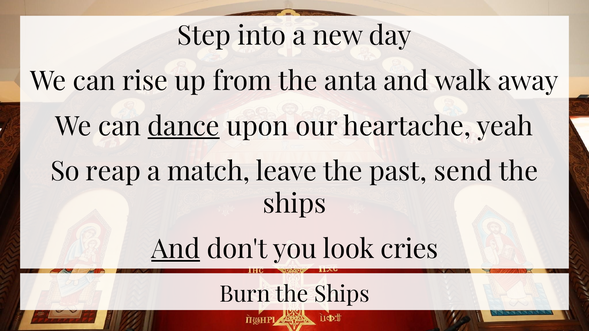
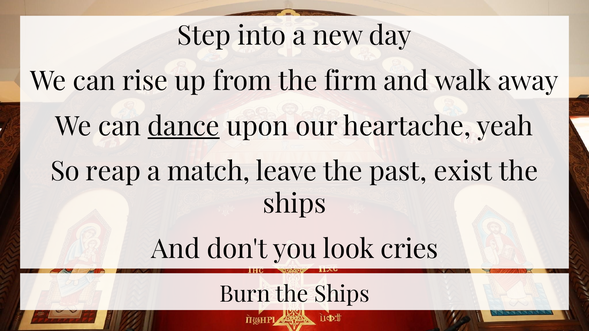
anta: anta -> firm (351, 81)
send: send -> exist (463, 172)
And underline: present -> none (176, 250)
